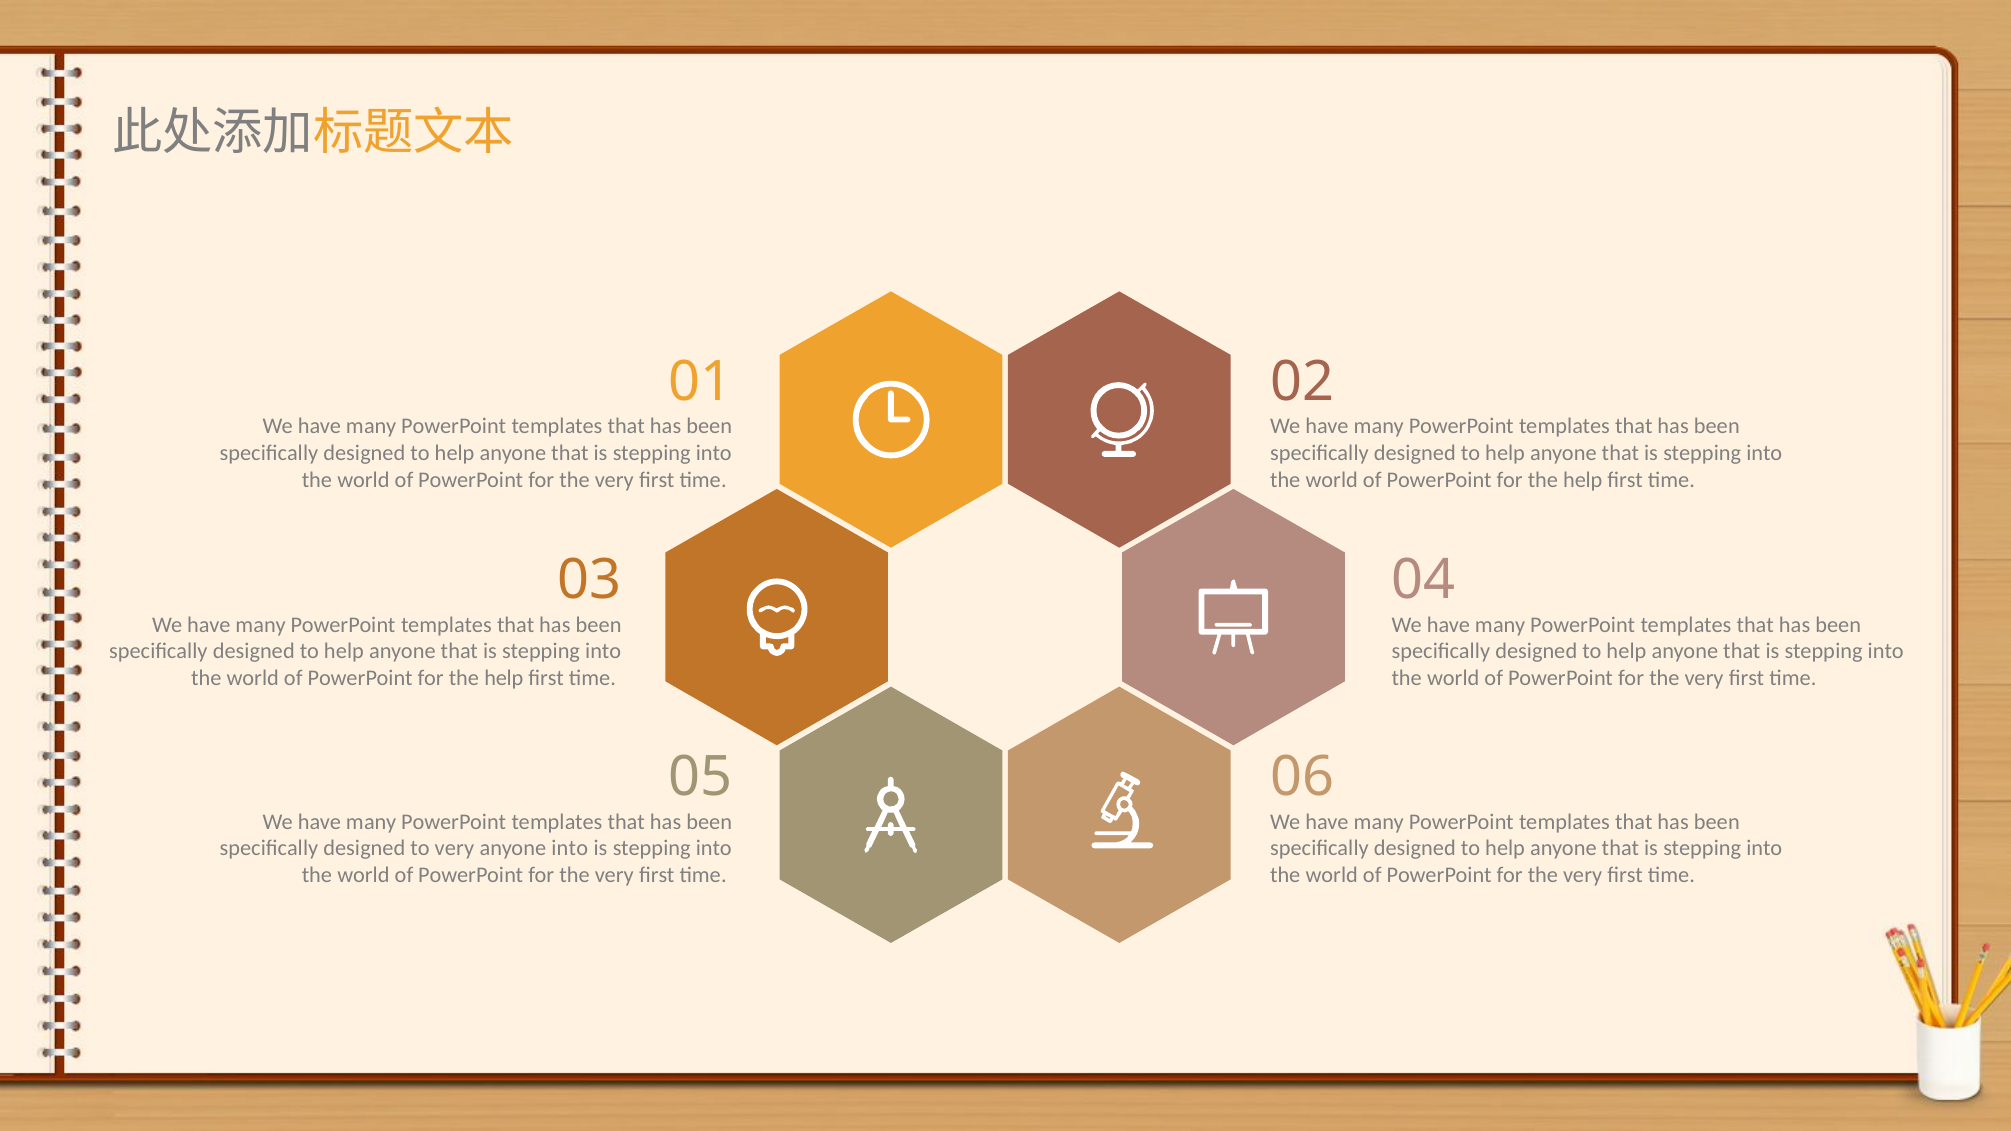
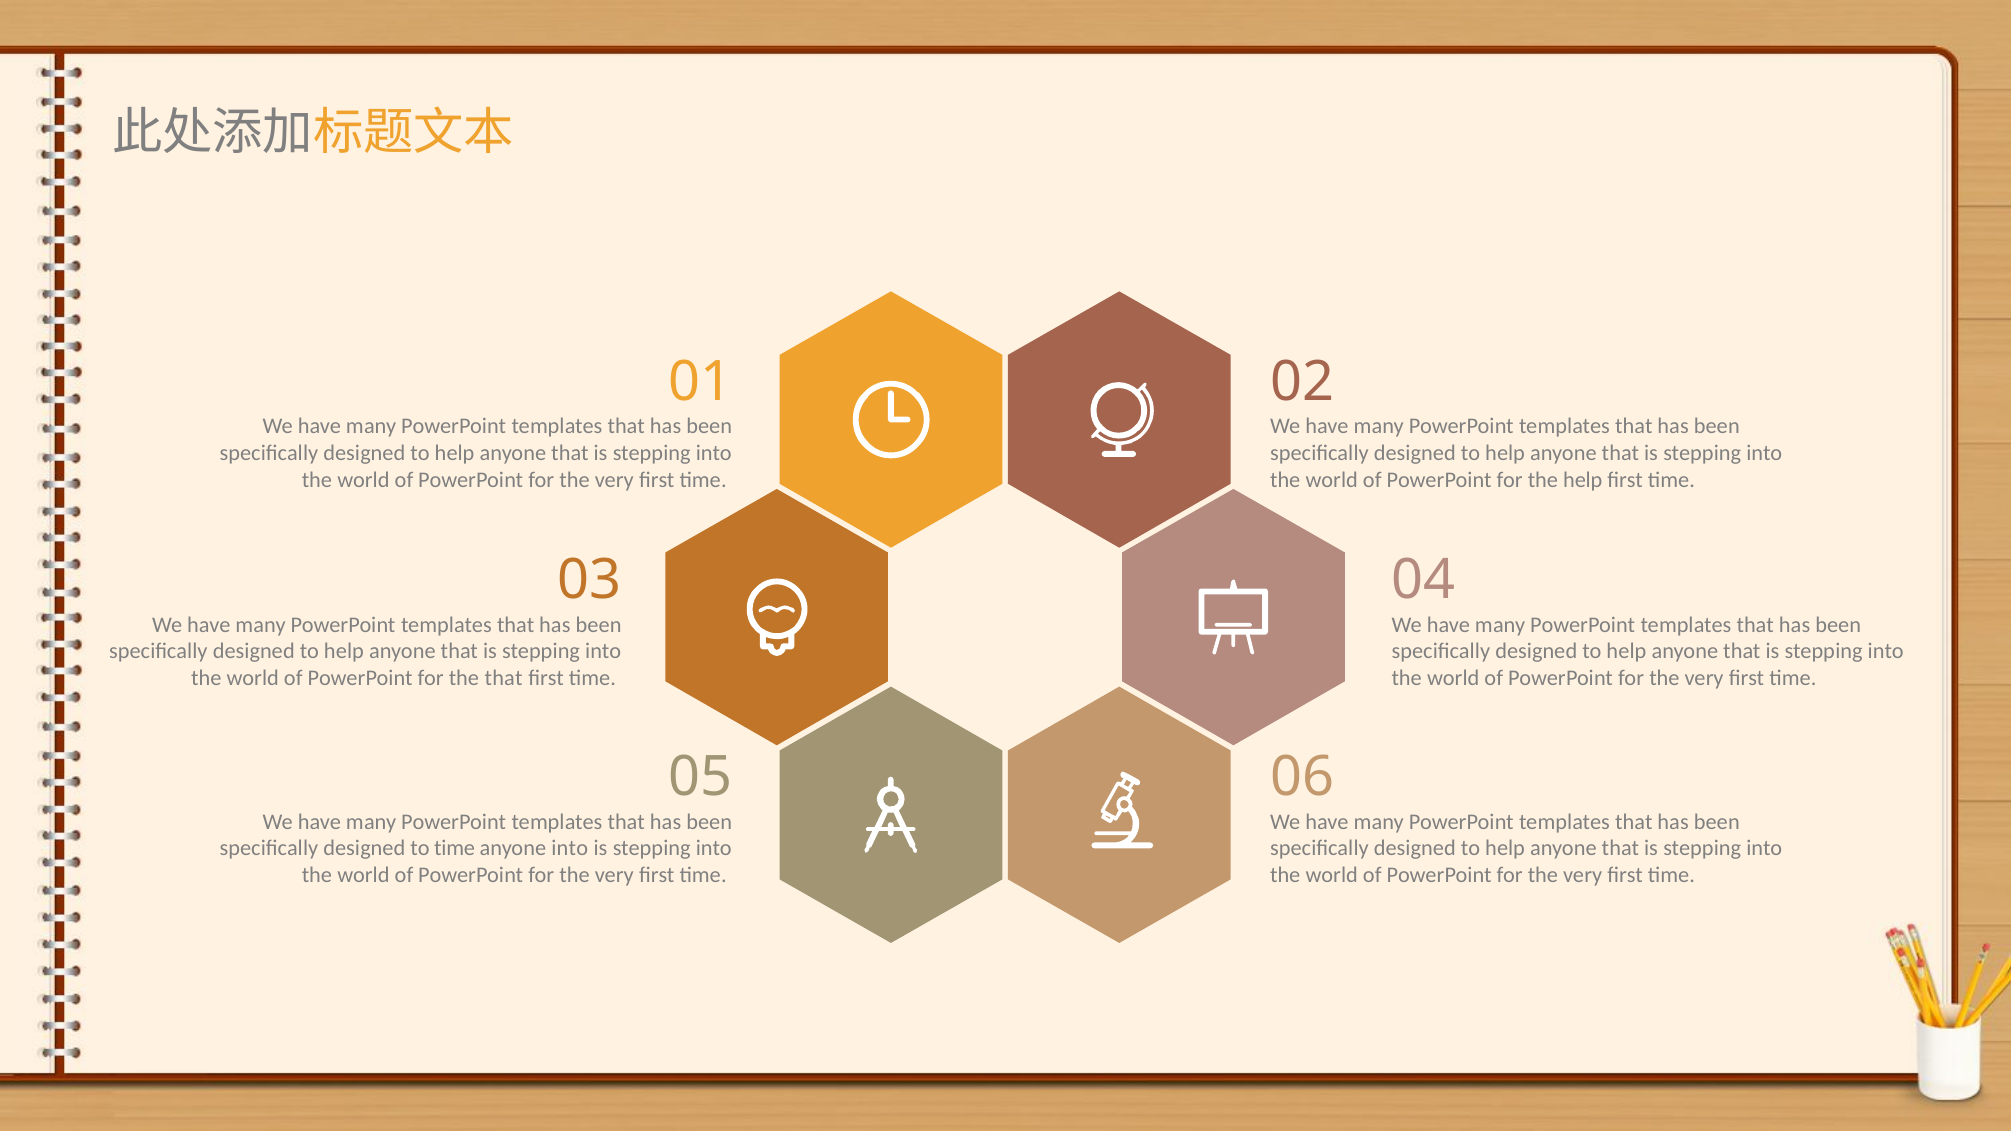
help: help -> that (504, 679)
to very: very -> time (455, 849)
